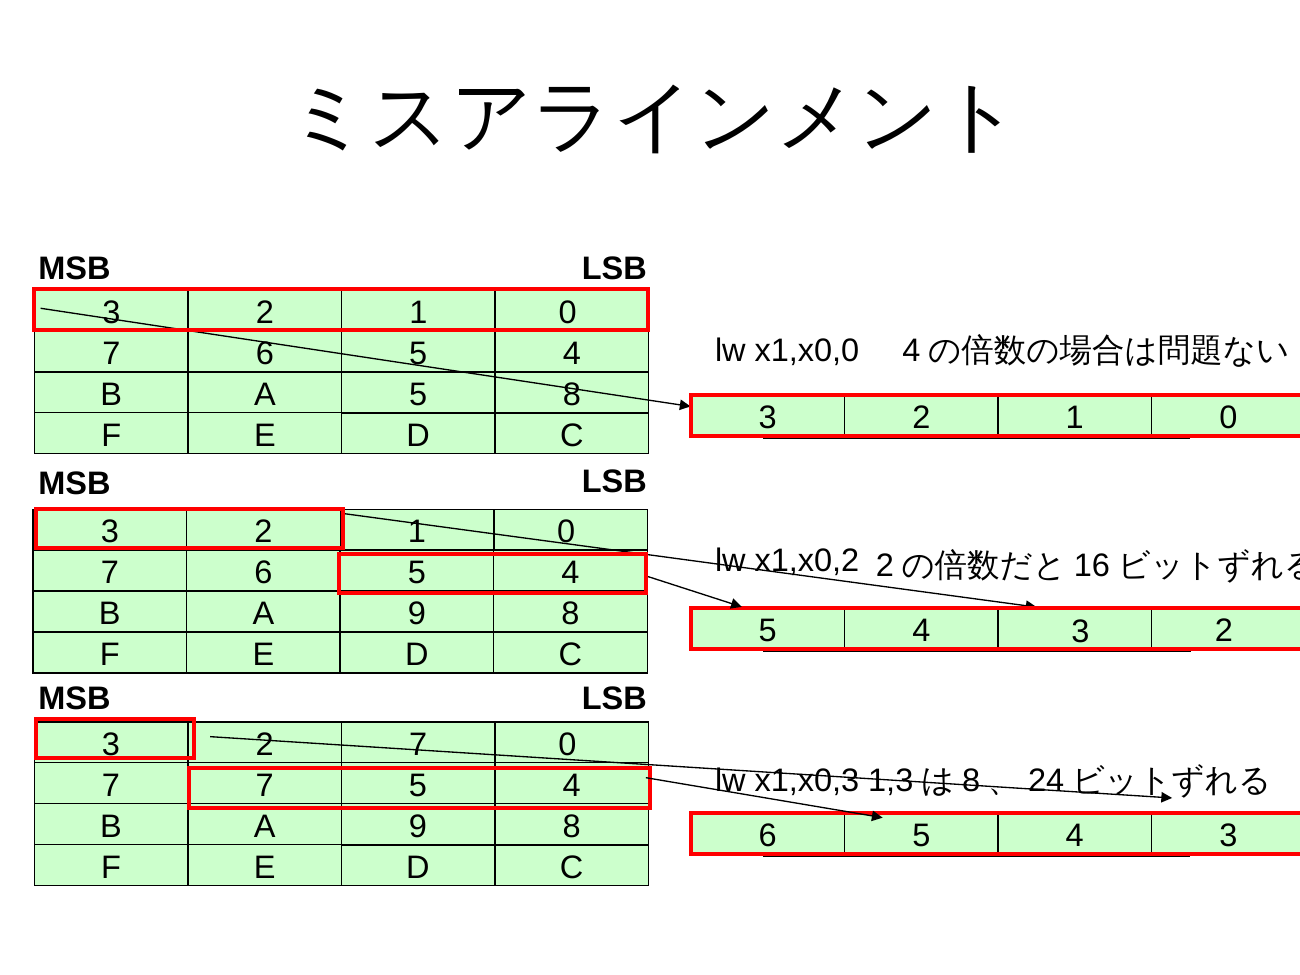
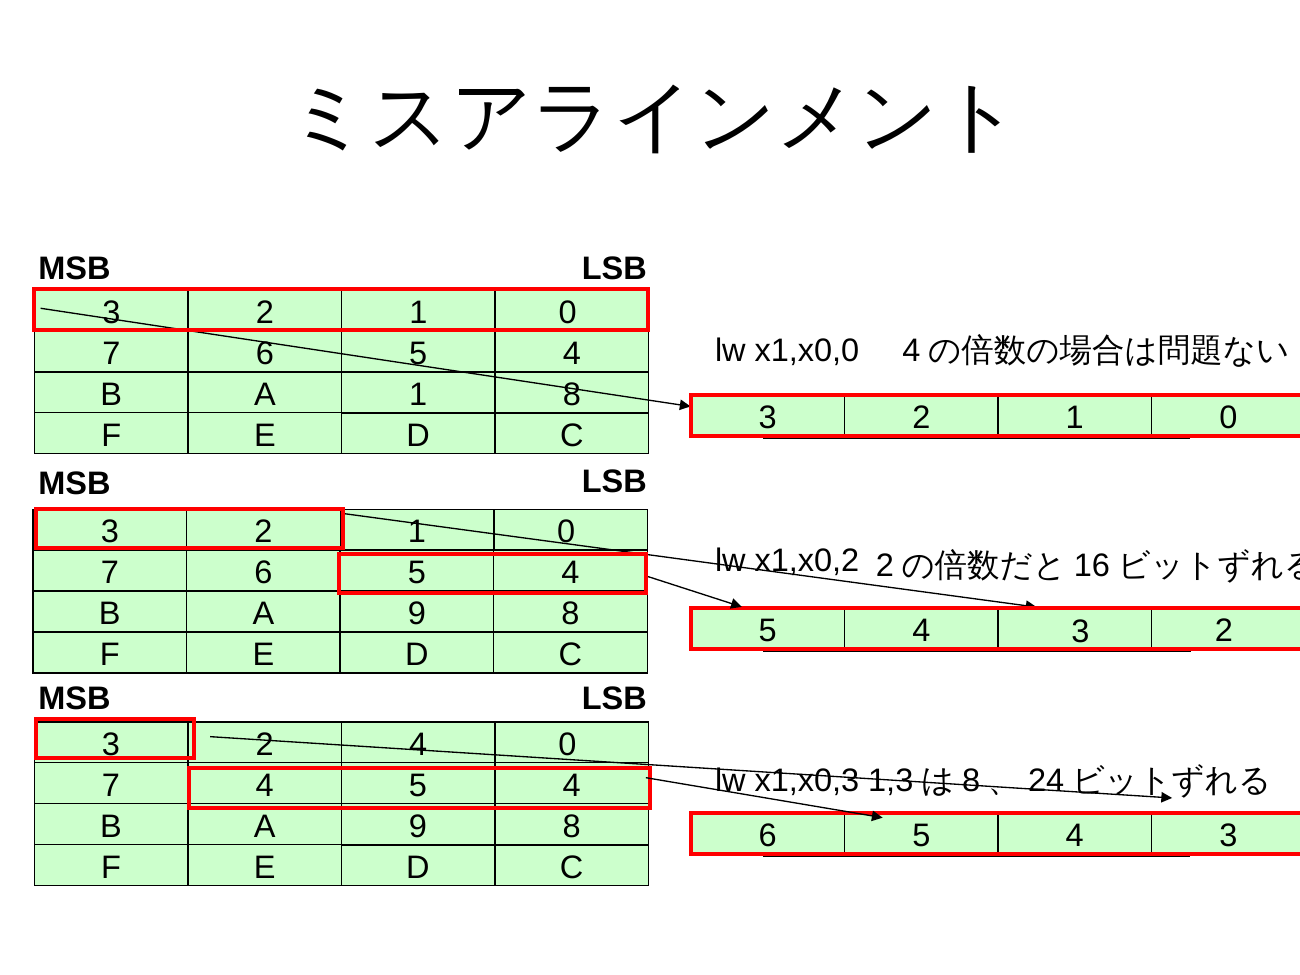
A 5: 5 -> 1 (418, 395)
2 7: 7 -> 4 (418, 745)
7 7: 7 -> 4 (265, 785)
